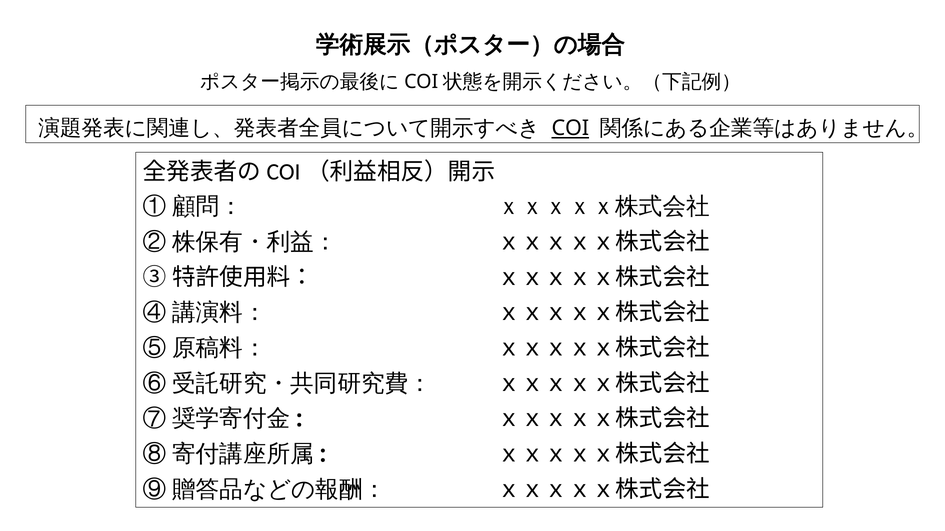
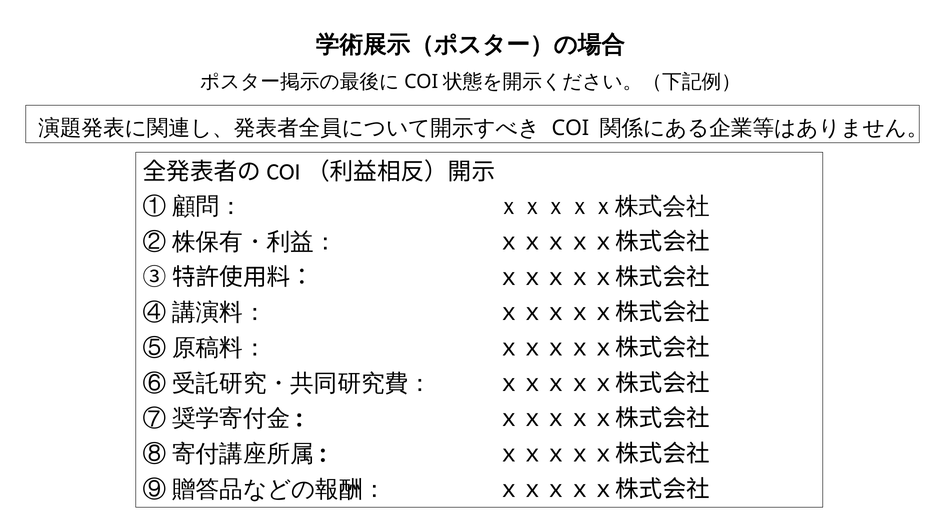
COI underline: present -> none (570, 128)
